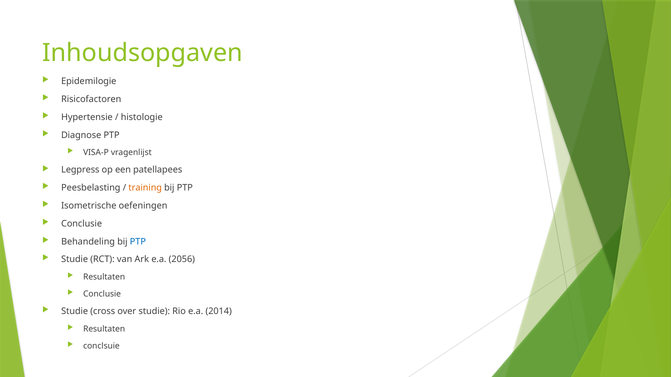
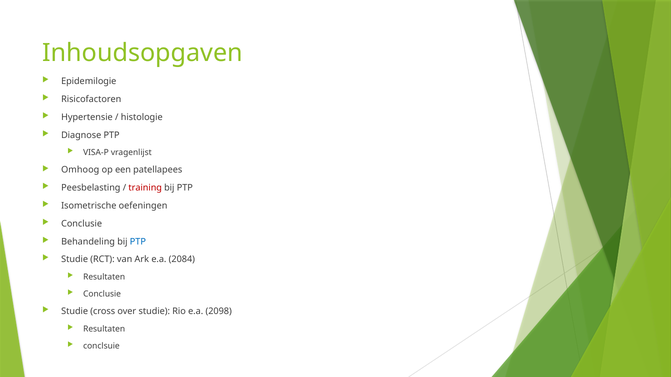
Legpress: Legpress -> Omhoog (80, 170)
training colour: orange -> red (145, 188)
2056: 2056 -> 2084 (182, 260)
2014: 2014 -> 2098 (219, 312)
